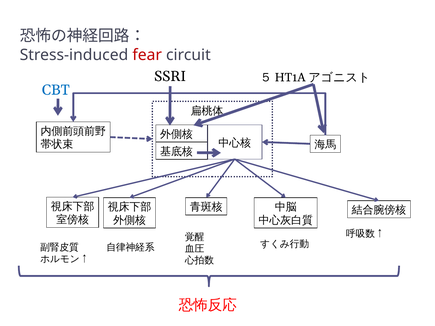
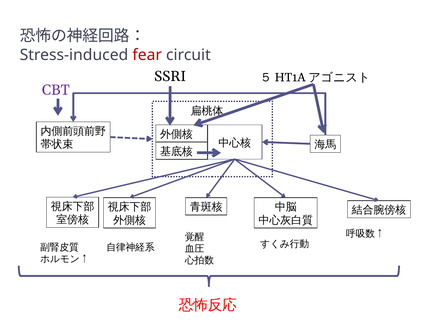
CBT colour: blue -> purple (56, 90)
